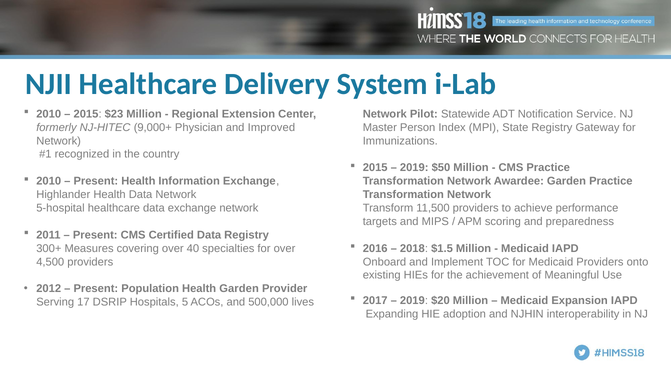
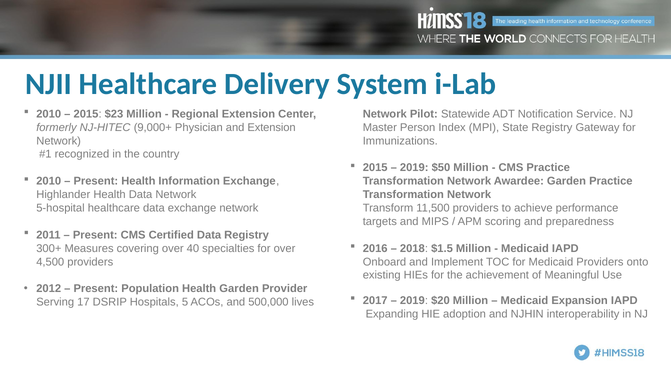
and Improved: Improved -> Extension (272, 127)
